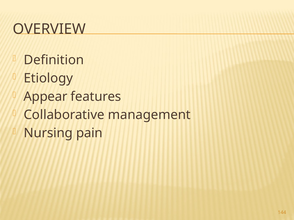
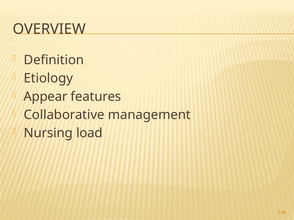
pain: pain -> load (89, 133)
